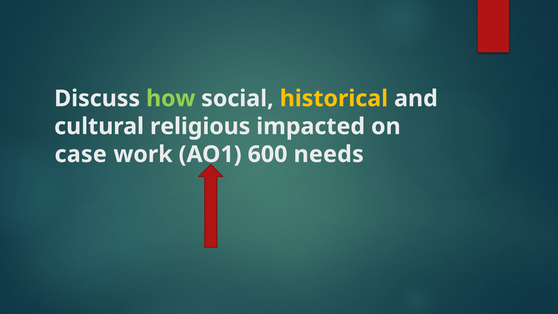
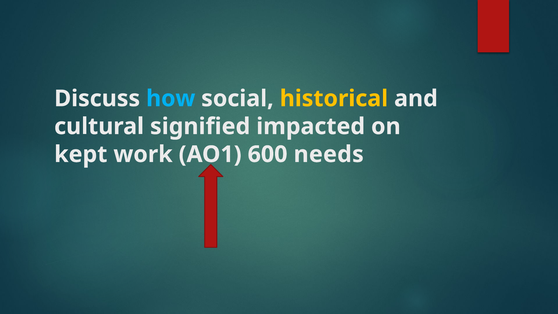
how colour: light green -> light blue (171, 99)
religious: religious -> signified (200, 126)
case: case -> kept (81, 154)
